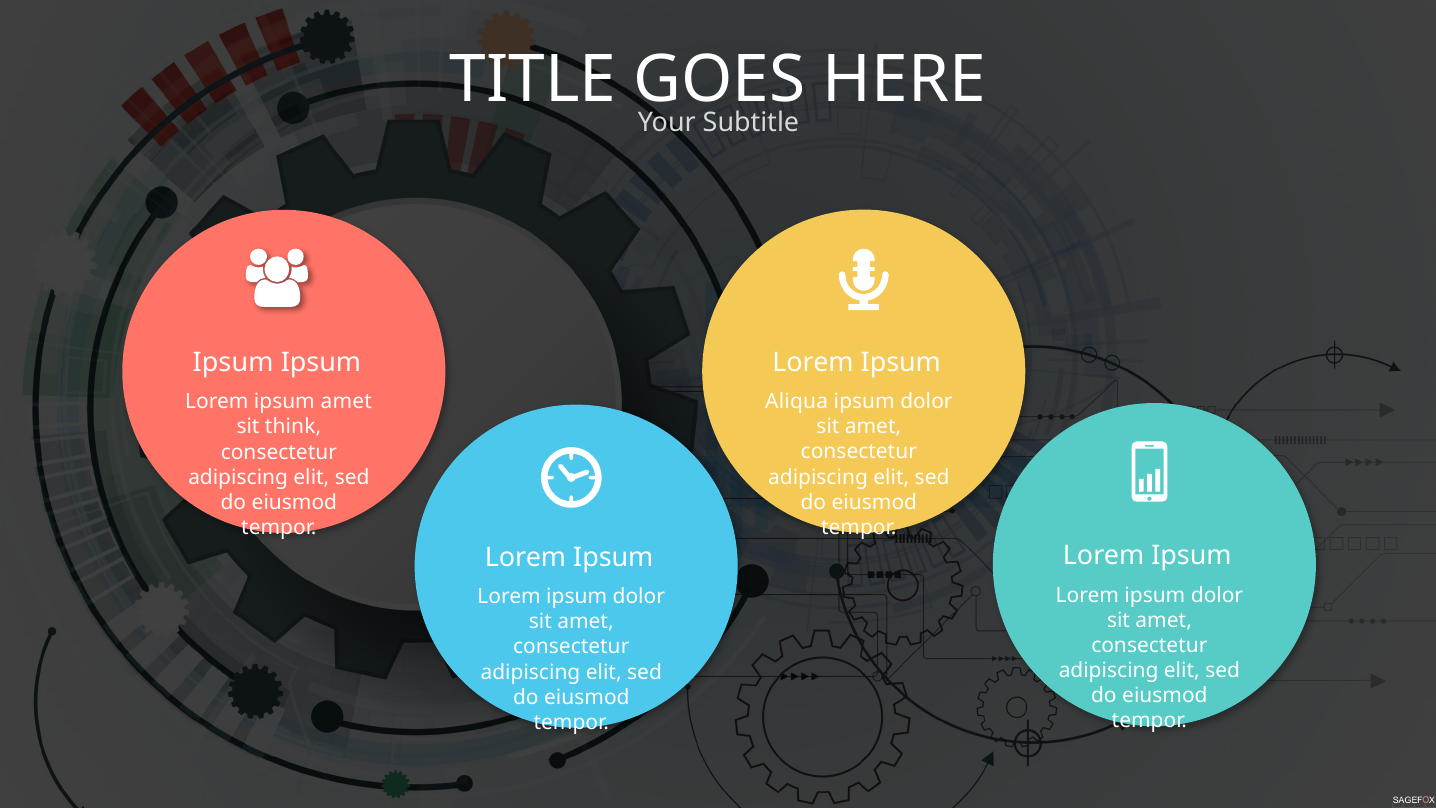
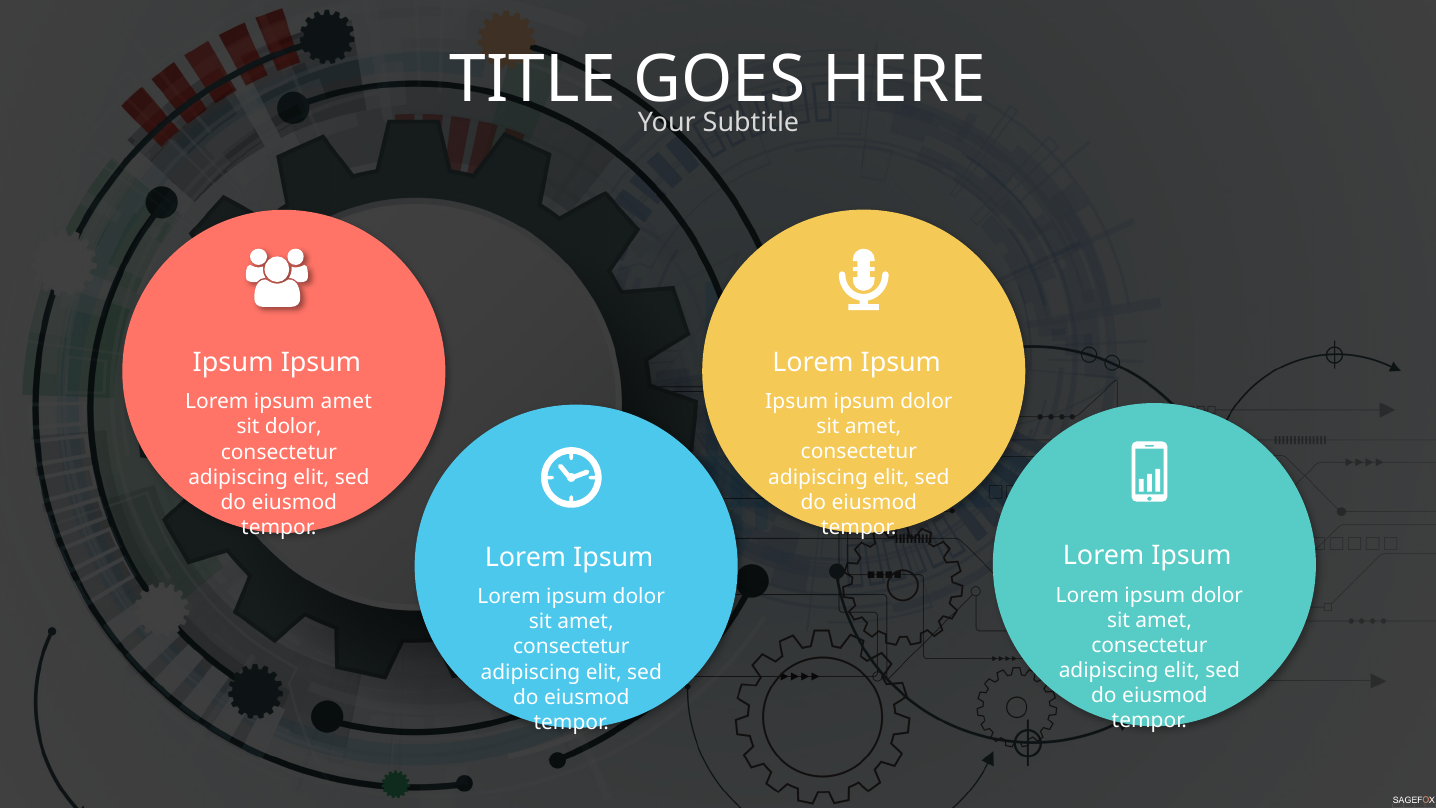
Aliqua: Aliqua -> Ipsum (797, 402)
sit think: think -> dolor (293, 427)
